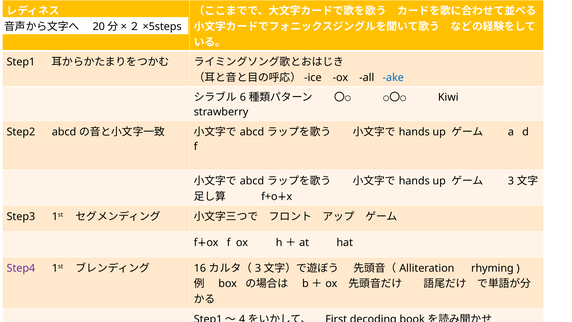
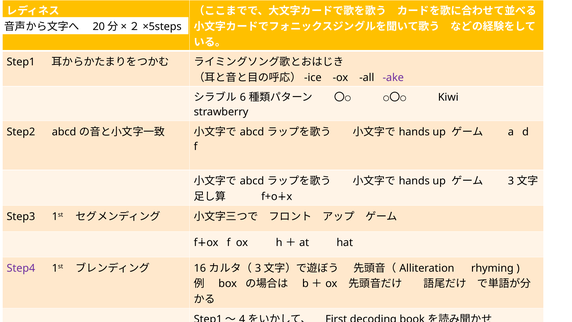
ake colour: blue -> purple (393, 77)
